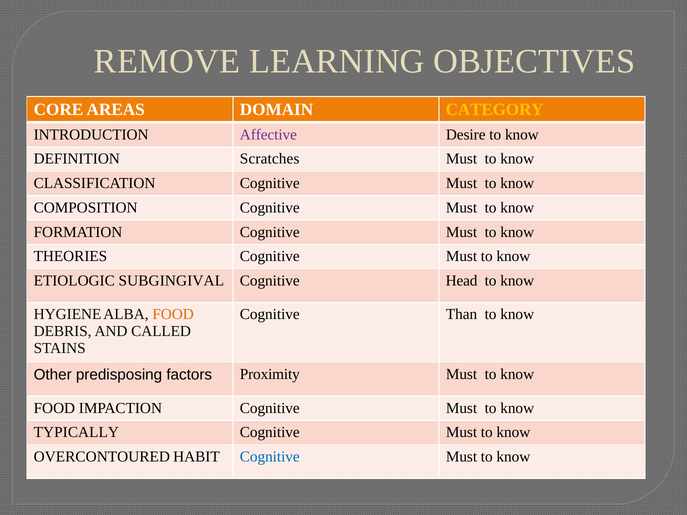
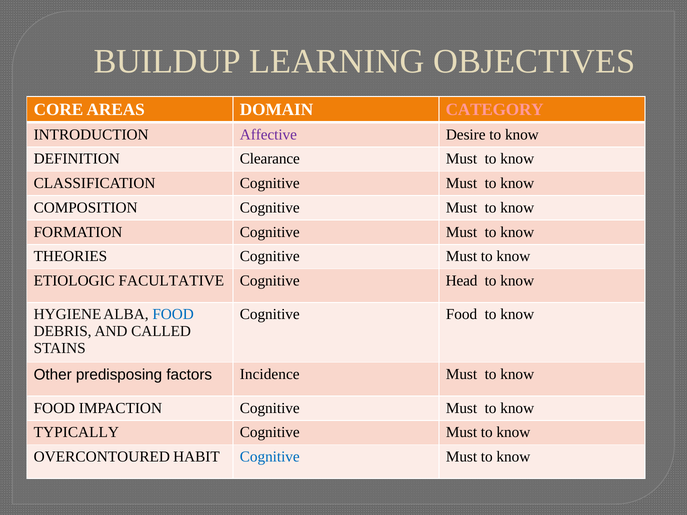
REMOVE: REMOVE -> BUILDUP (167, 61)
CATEGORY colour: yellow -> pink (495, 110)
Scratches: Scratches -> Clearance (270, 159)
SUBGINGIVAL: SUBGINGIVAL -> FACULTATIVE (171, 281)
FOOD colour: orange -> blue (173, 315)
Cognitive Than: Than -> Food (462, 315)
Proximity: Proximity -> Incidence (270, 375)
